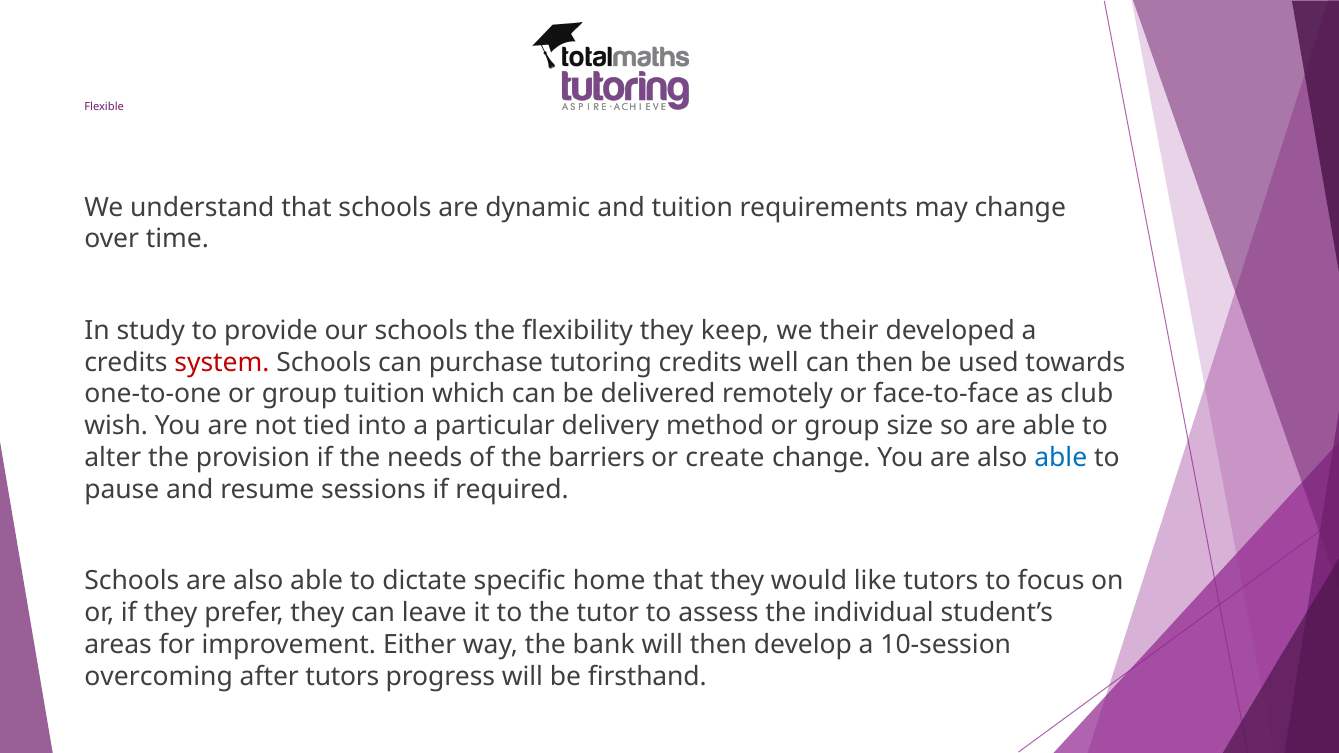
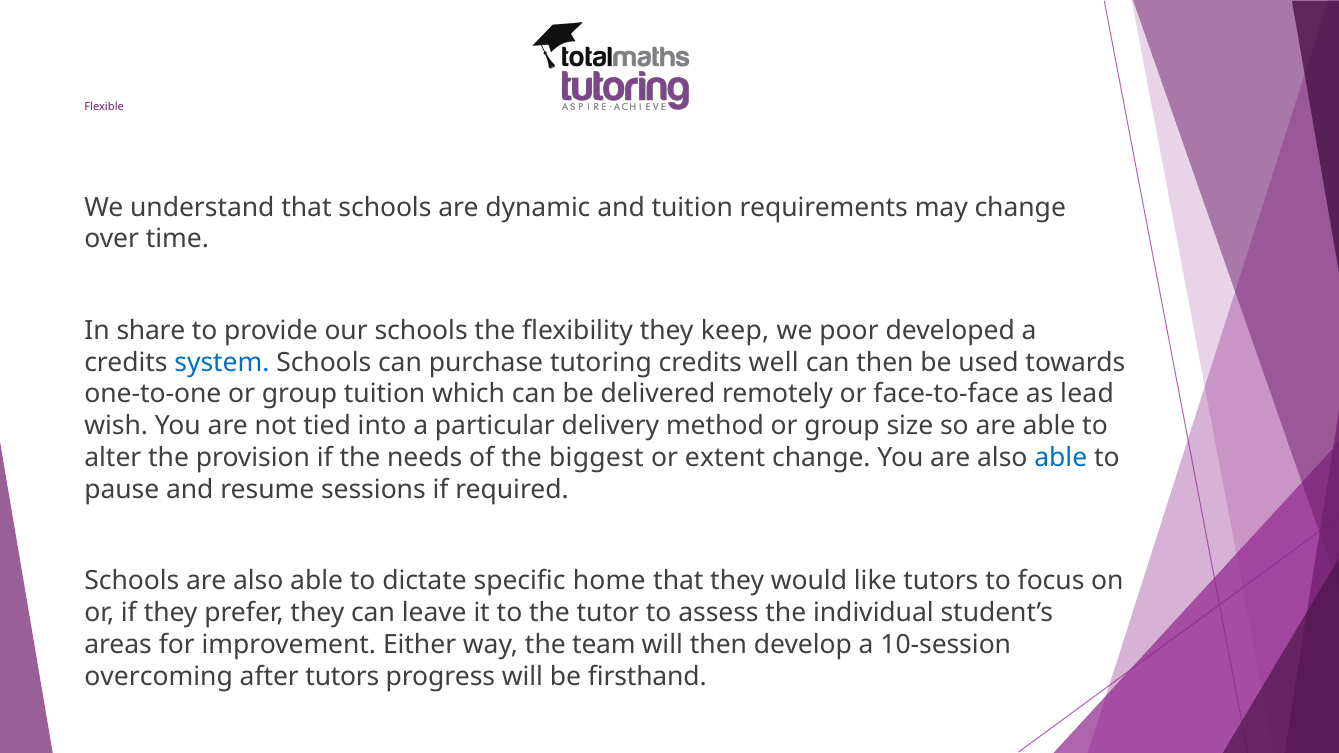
study: study -> share (151, 331)
their: their -> poor (849, 331)
system colour: red -> blue (222, 362)
club: club -> lead (1087, 394)
barriers: barriers -> biggest (596, 458)
create: create -> extent (725, 458)
bank: bank -> team (604, 645)
